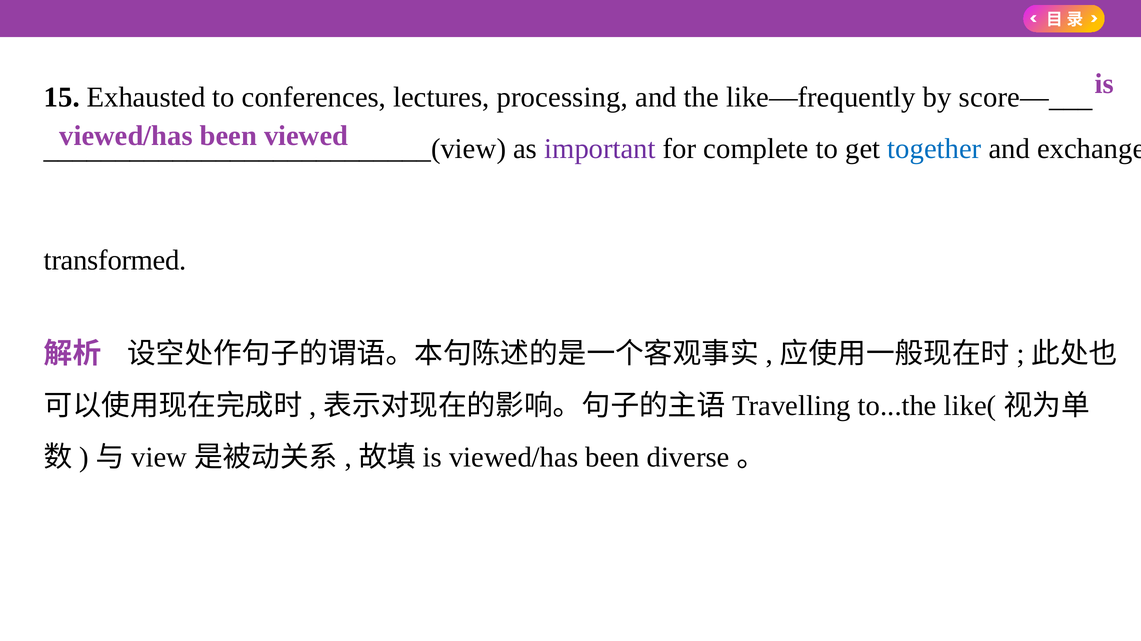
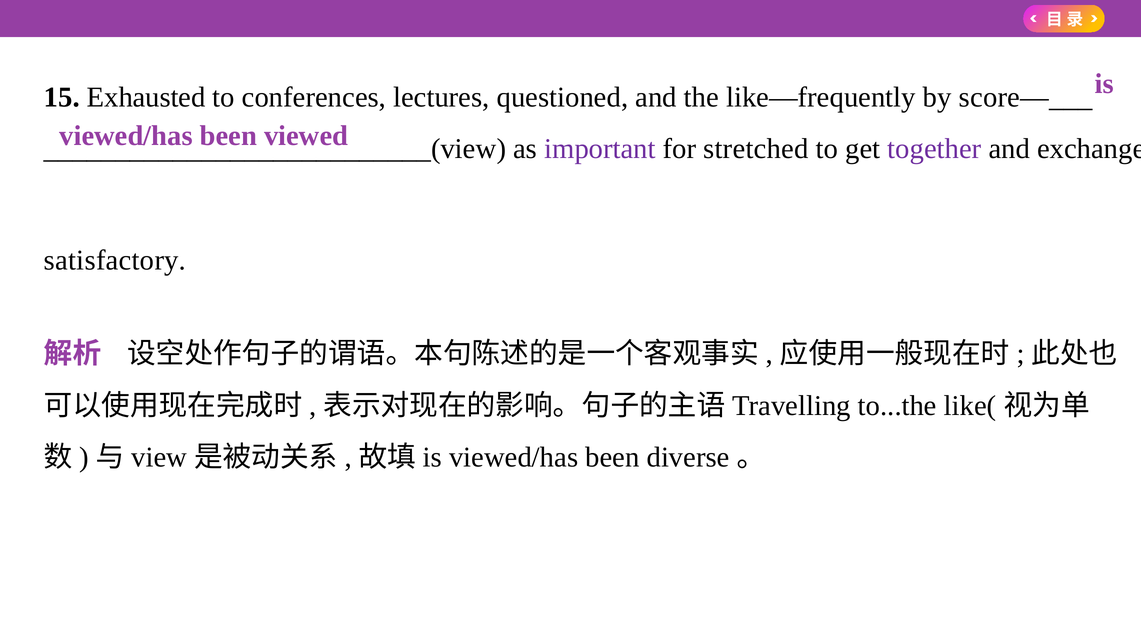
processing: processing -> questioned (562, 97)
complete: complete -> stretched (756, 149)
together colour: blue -> purple (934, 149)
transformed: transformed -> satisfactory (115, 261)
